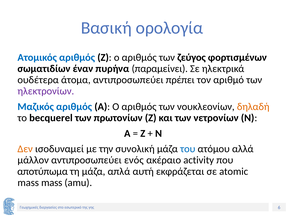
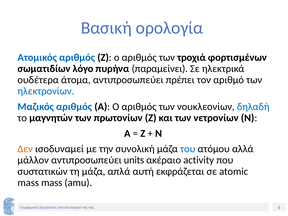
ζεύγος: ζεύγος -> τροχιά (191, 57)
έναν: έναν -> λόγο (83, 69)
ηλεκτρονίων colour: purple -> blue (46, 91)
δηλαδή colour: orange -> blue (253, 107)
becquerel: becquerel -> μαγνητών (51, 118)
ενός: ενός -> units (134, 160)
αποτύπωμα: αποτύπωμα -> συστατικών (43, 171)
